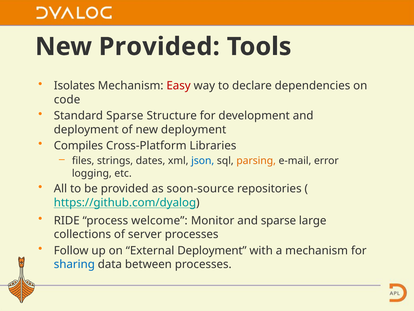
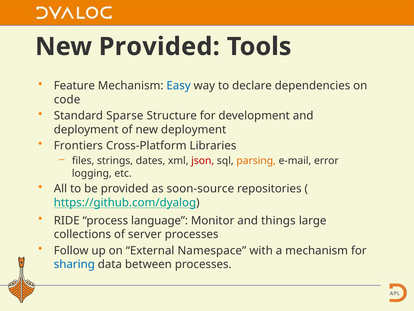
Isolates: Isolates -> Feature (74, 86)
Easy colour: red -> blue (179, 86)
Compiles: Compiles -> Frontiers (78, 145)
json colour: blue -> red (203, 161)
welcome: welcome -> language (160, 220)
and sparse: sparse -> things (278, 220)
External Deployment: Deployment -> Namespace (212, 250)
